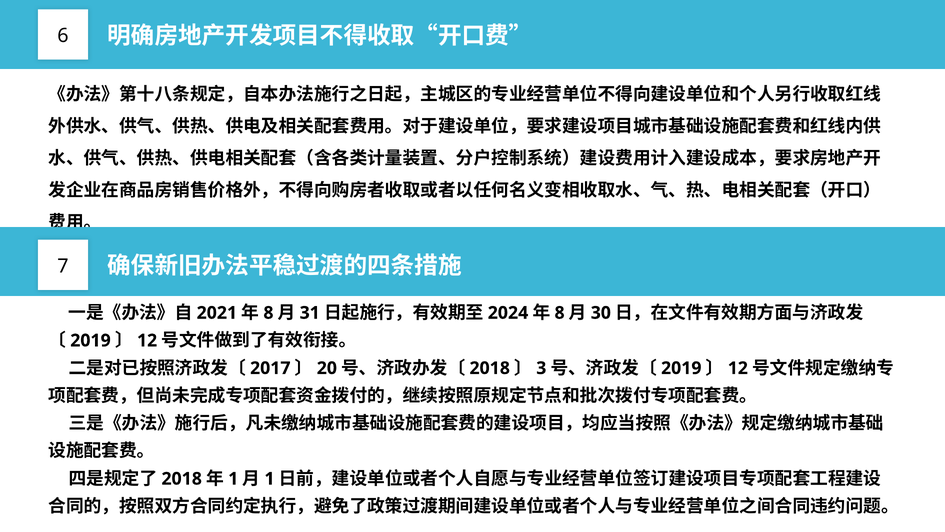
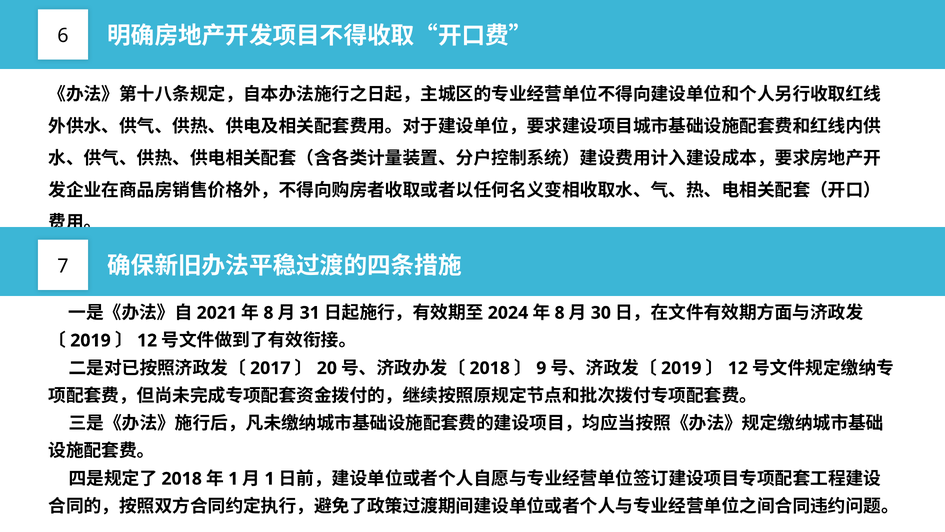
3: 3 -> 9 (541, 368)
